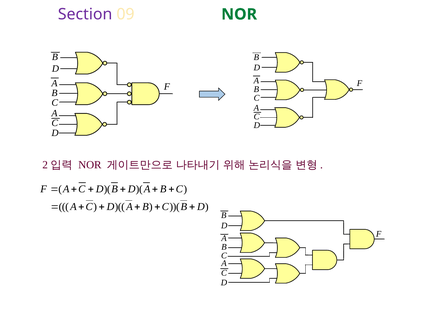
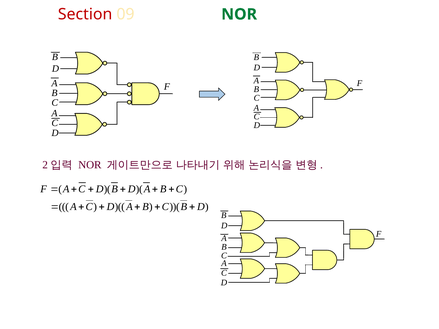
Section colour: purple -> red (85, 14)
